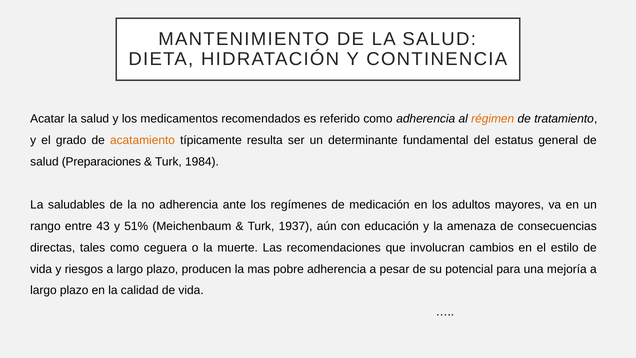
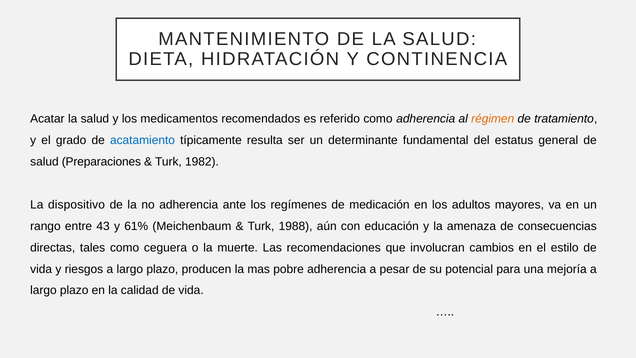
acatamiento colour: orange -> blue (142, 140)
1984: 1984 -> 1982 (202, 162)
saludables: saludables -> dispositivo (76, 204)
51%: 51% -> 61% (136, 226)
1937: 1937 -> 1988 (296, 226)
